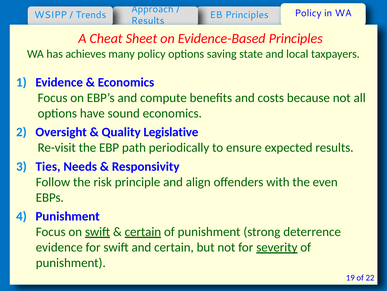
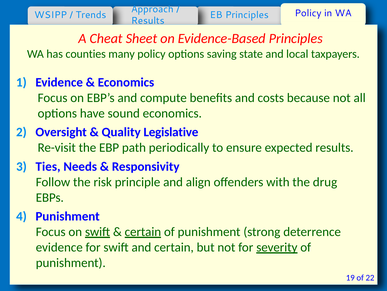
achieves: achieves -> counties (86, 54)
even: even -> drug (325, 182)
